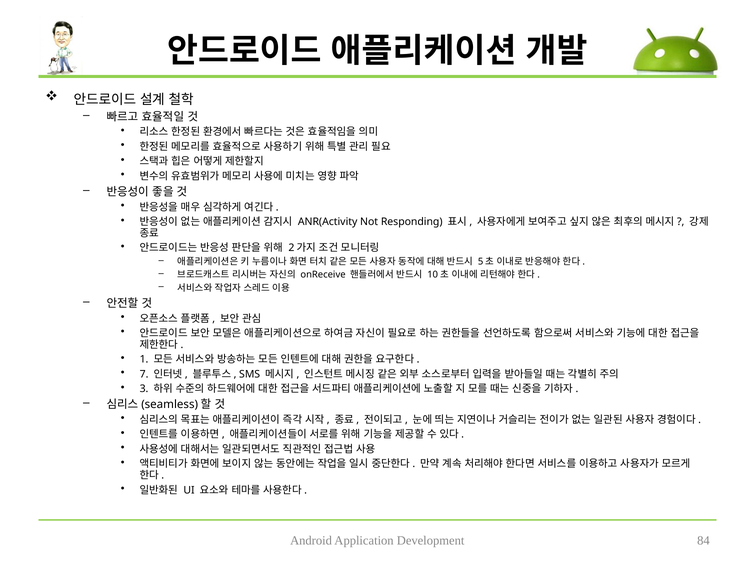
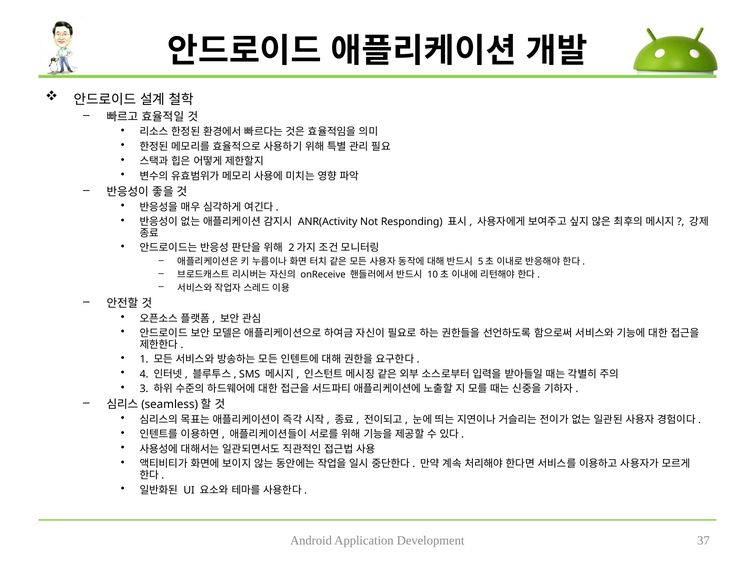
7: 7 -> 4 (144, 374)
84: 84 -> 37 (703, 541)
